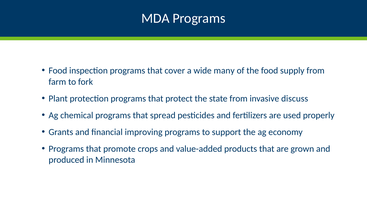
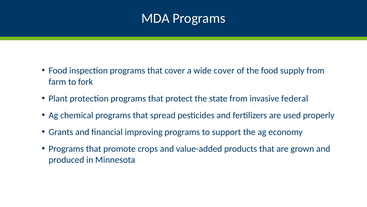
wide many: many -> cover (224, 70)
discuss: discuss -> federal (295, 98)
